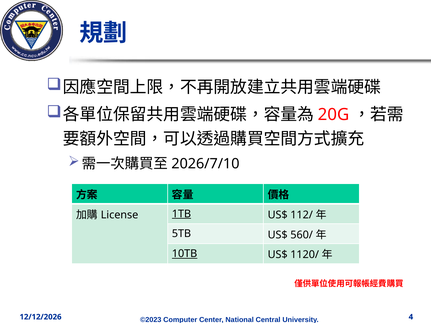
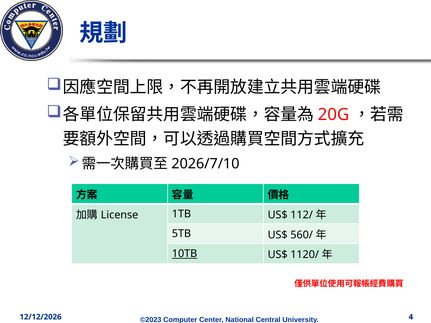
1TB underline: present -> none (181, 214)
